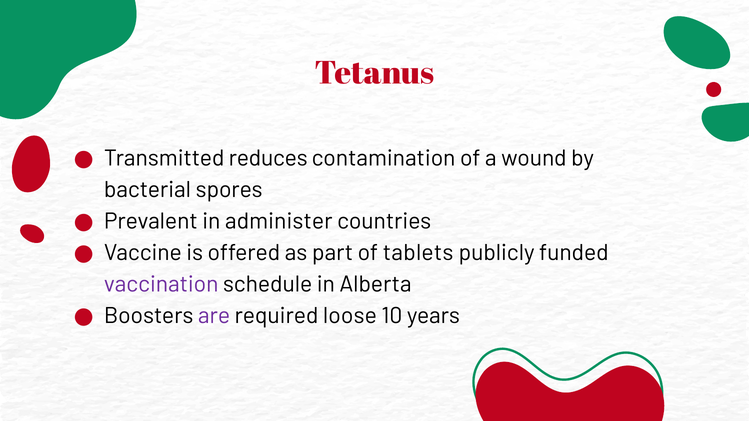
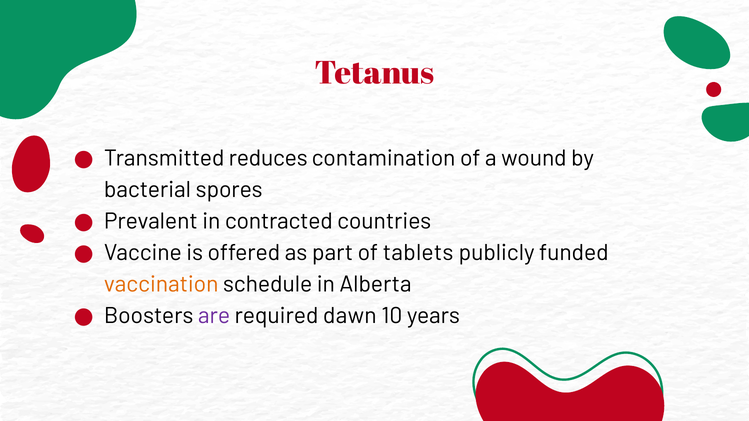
administer: administer -> contracted (279, 221)
vaccination colour: purple -> orange (161, 284)
loose: loose -> dawn (350, 316)
